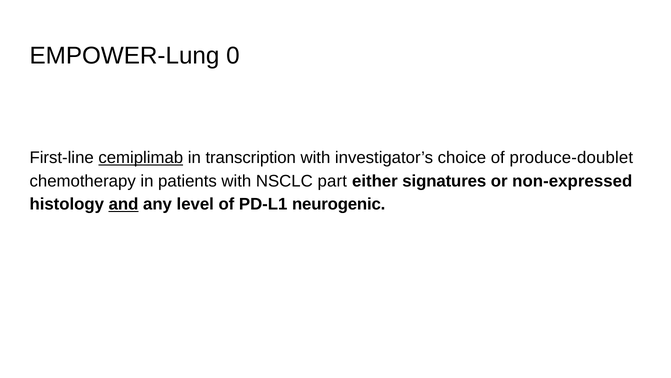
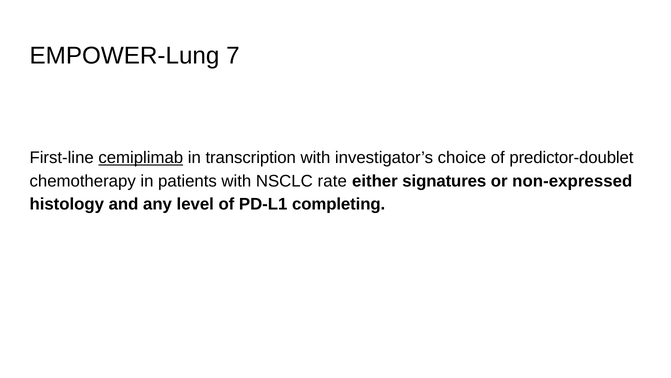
0: 0 -> 7 (233, 56)
produce-doublet: produce-doublet -> predictor-doublet (571, 158)
part: part -> rate (332, 181)
and underline: present -> none (124, 204)
neurogenic: neurogenic -> completing (339, 204)
